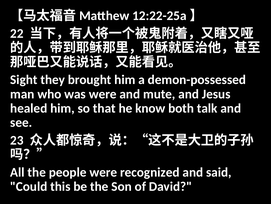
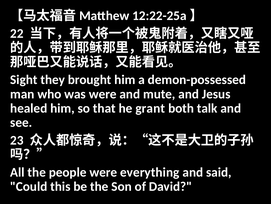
know: know -> grant (150, 108)
recognized: recognized -> everything (150, 172)
